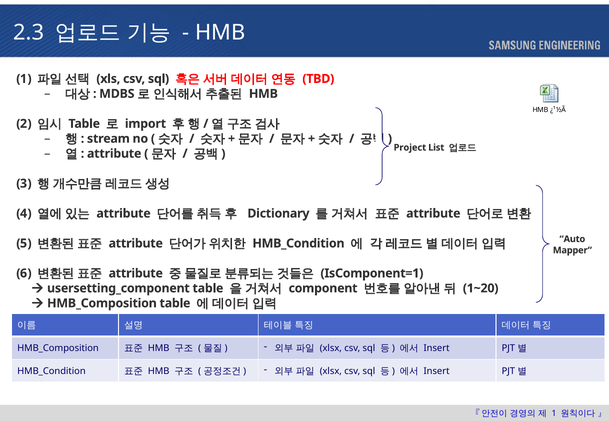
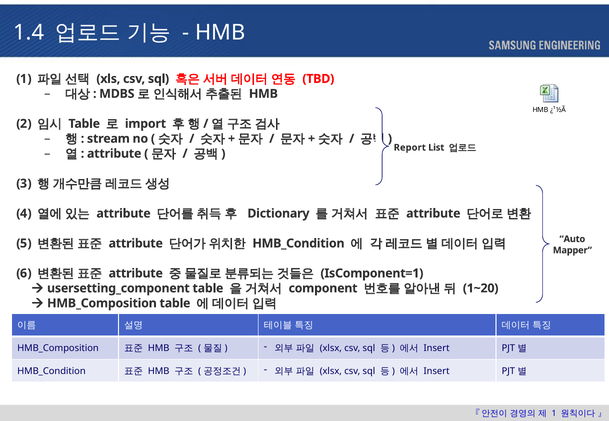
2.3: 2.3 -> 1.4 (29, 33)
Project: Project -> Report (410, 148)
